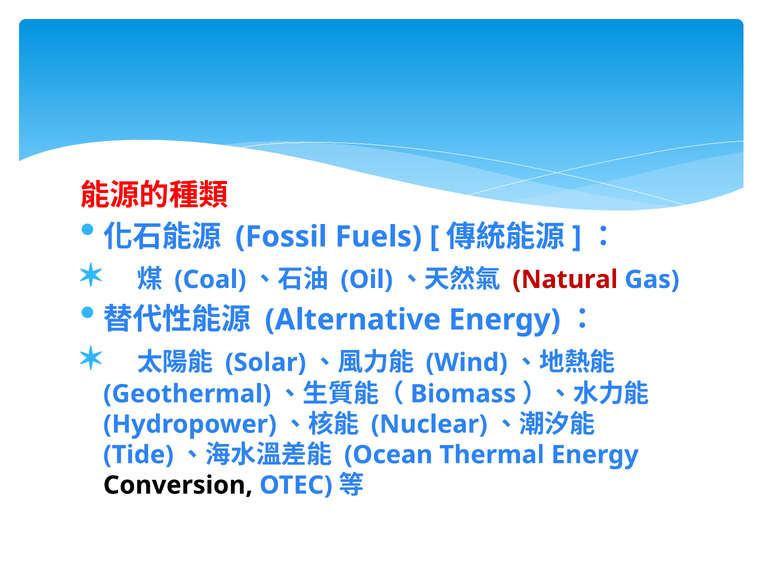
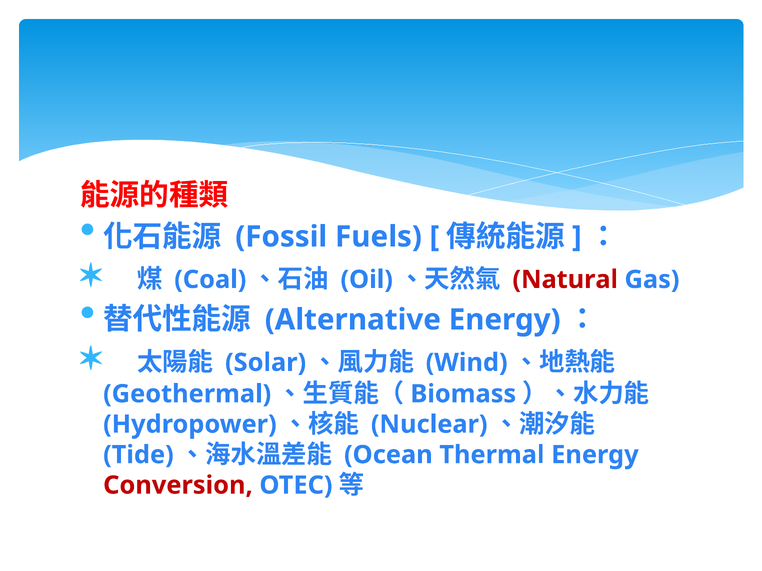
Conversion colour: black -> red (178, 486)
